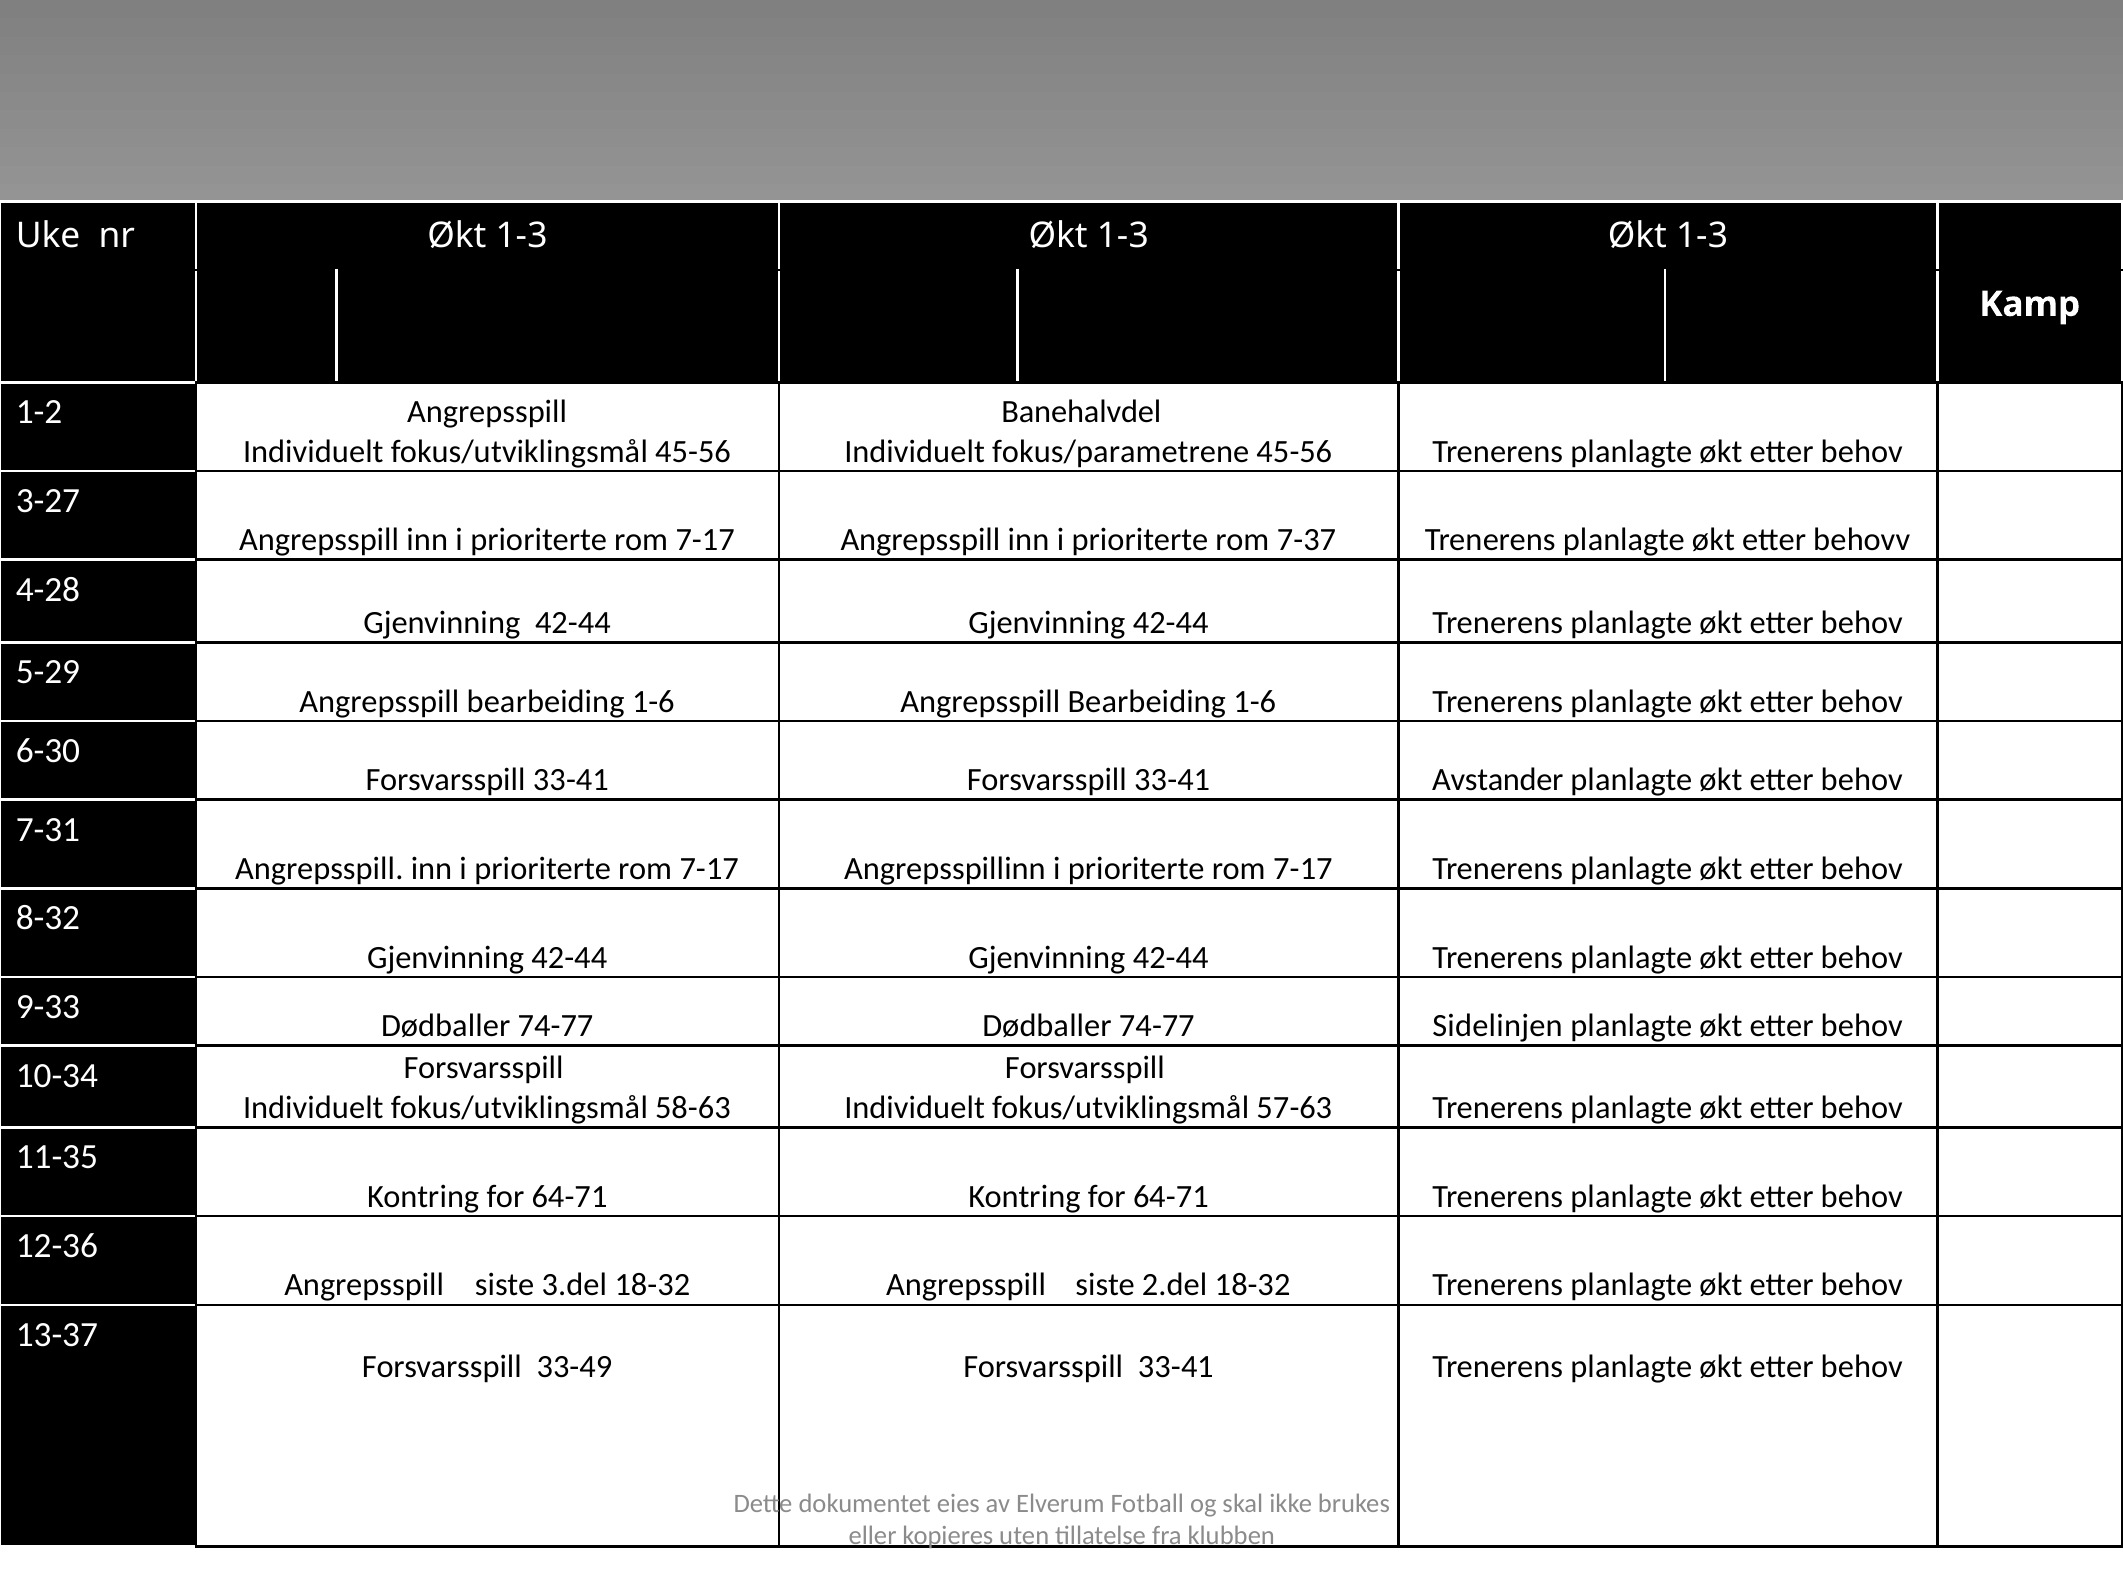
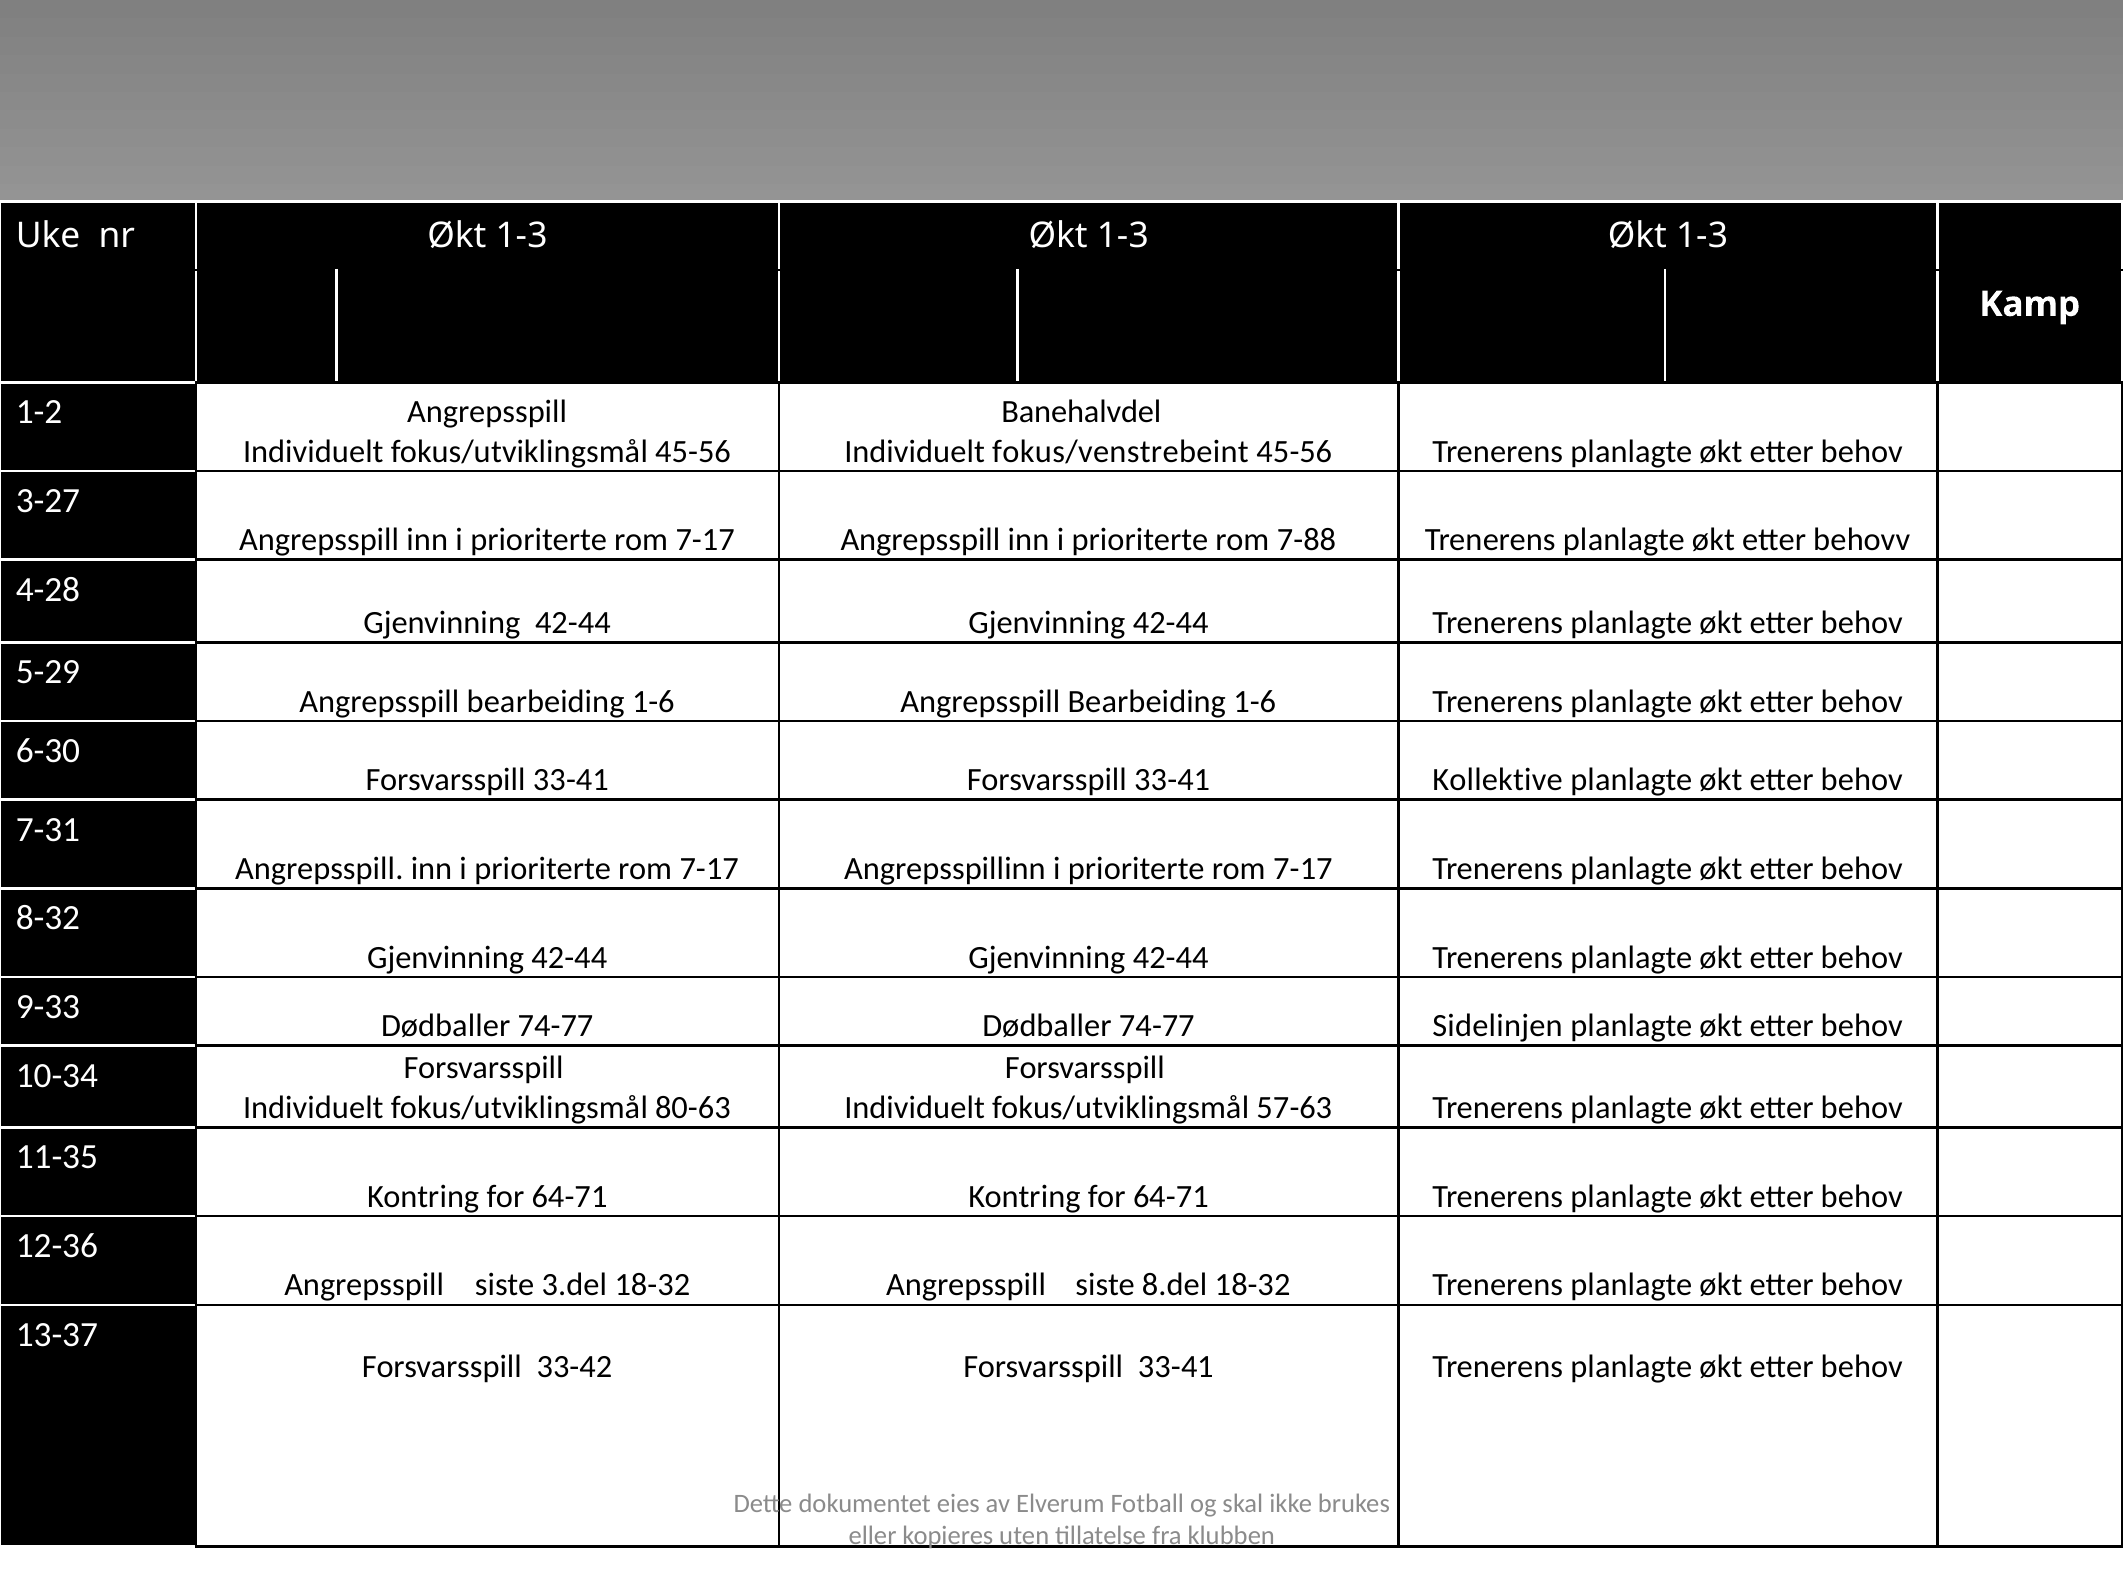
fokus/parametrene: fokus/parametrene -> fokus/venstrebeint (1121, 452)
7-37: 7-37 -> 7-88 (1306, 540)
Avstander: Avstander -> Kollektive (1498, 780)
58-63: 58-63 -> 80-63 (693, 1108)
2.del: 2.del -> 8.del (1175, 1285)
33-49: 33-49 -> 33-42 (574, 1367)
